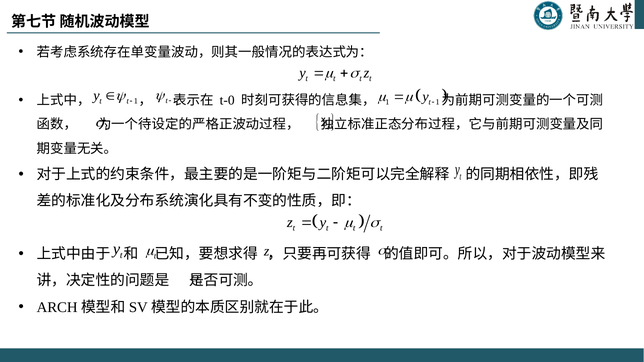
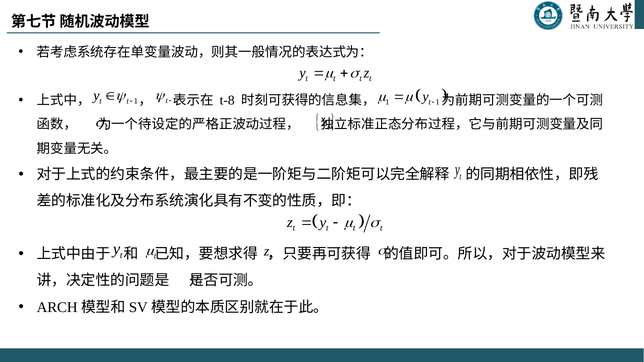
t-0: t-0 -> t-8 (227, 101)
